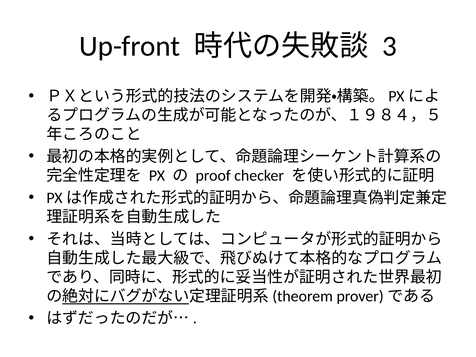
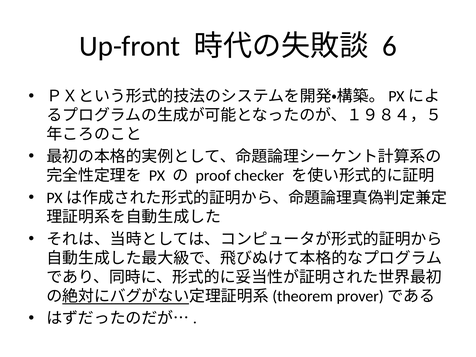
3: 3 -> 6 (389, 46)
